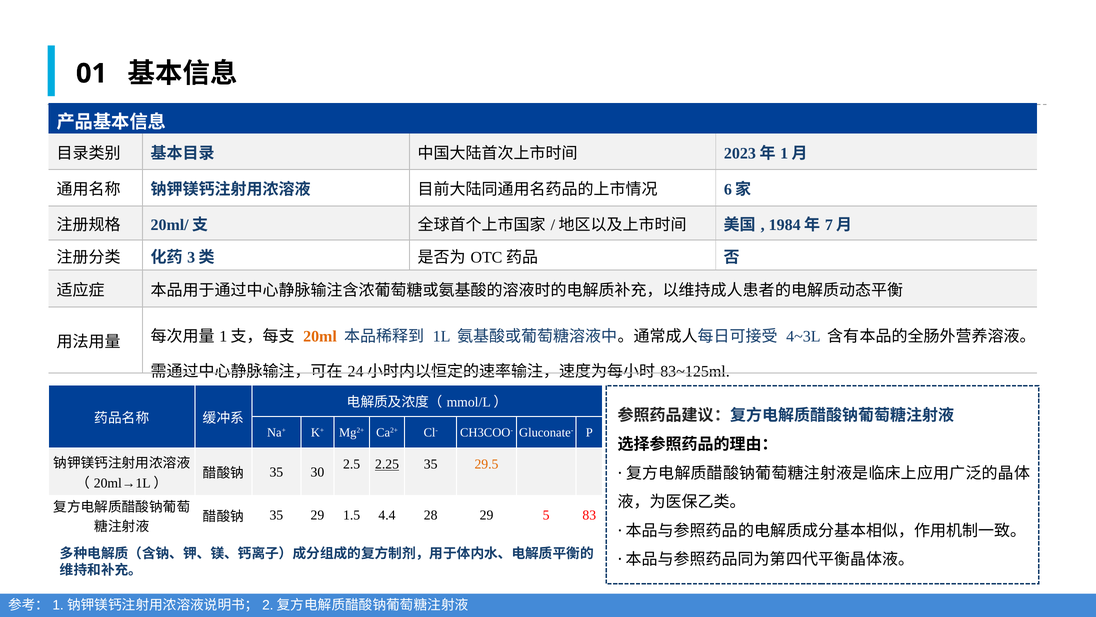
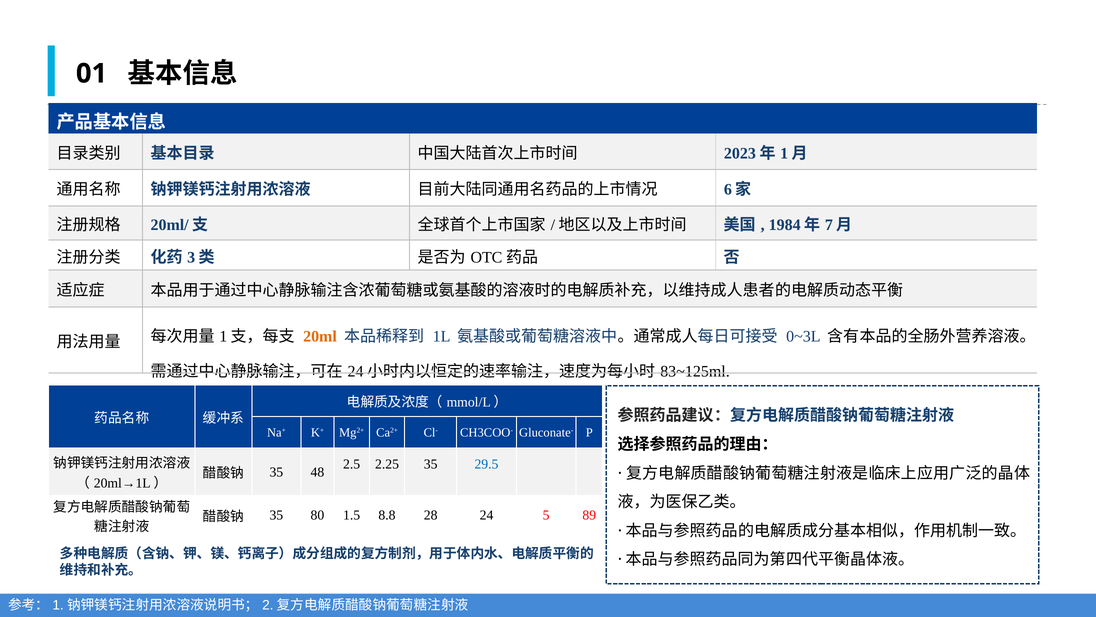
4~3L: 4~3L -> 0~3L (803, 336)
2.25 underline: present -> none (387, 464)
29.5 colour: orange -> blue (486, 464)
30: 30 -> 48 (317, 472)
35 29: 29 -> 80 (317, 515)
4.4: 4.4 -> 8.8 (387, 515)
28 29: 29 -> 24 (487, 515)
83: 83 -> 89 (589, 515)
